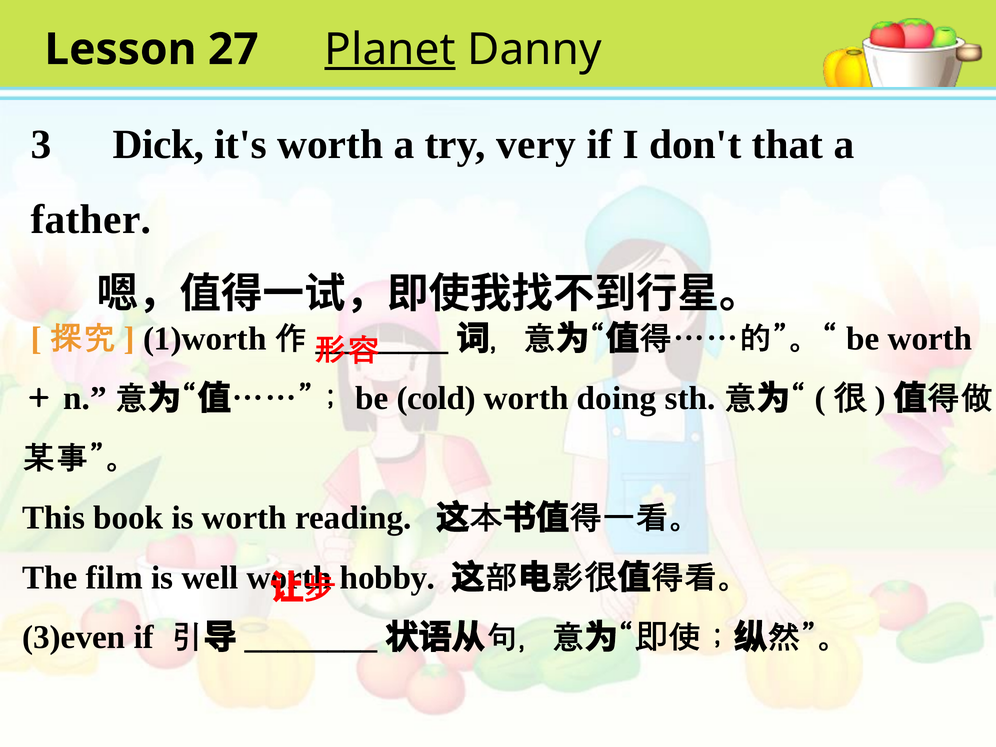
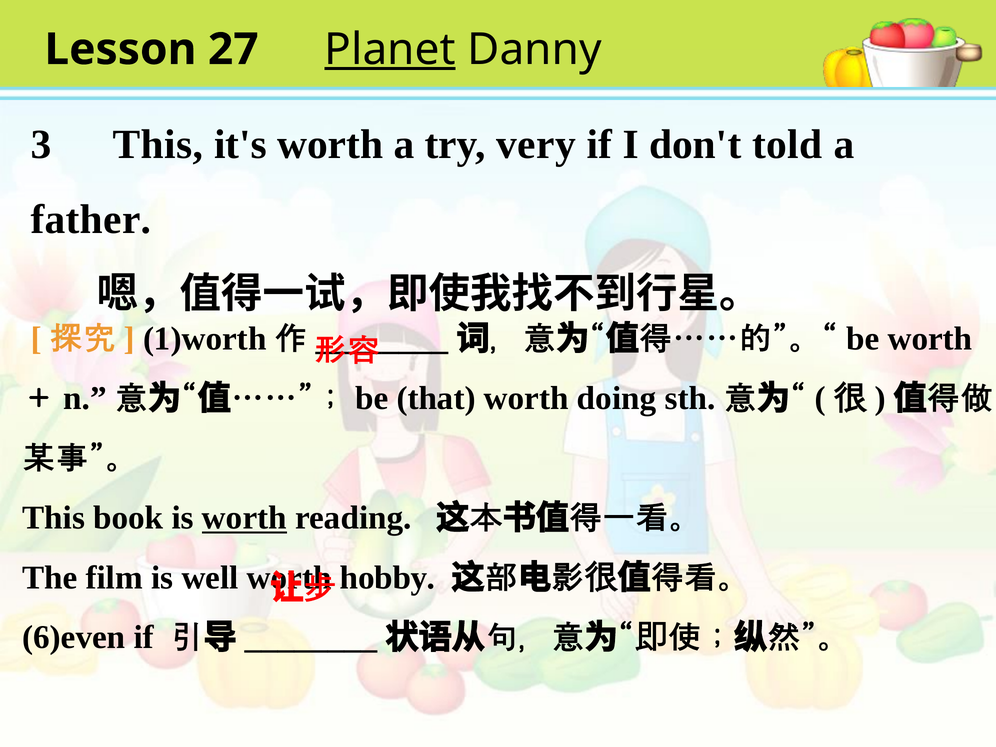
3 Dick: Dick -> This (158, 145)
that: that -> told (787, 145)
cold: cold -> that (436, 398)
worth underline: none -> present (244, 518)
3)even: 3)even -> 6)even (74, 637)
